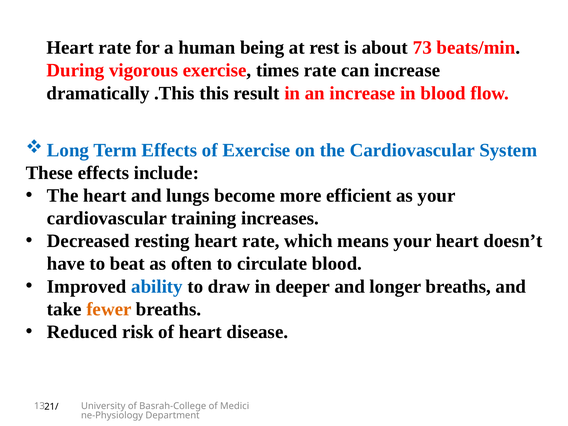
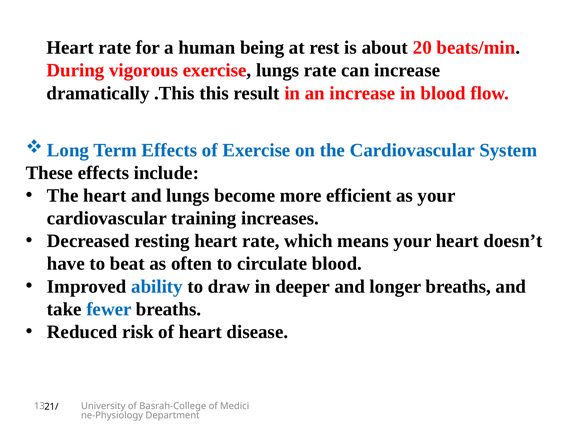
73: 73 -> 20 (422, 48)
exercise times: times -> lungs (278, 70)
fewer colour: orange -> blue (109, 309)
